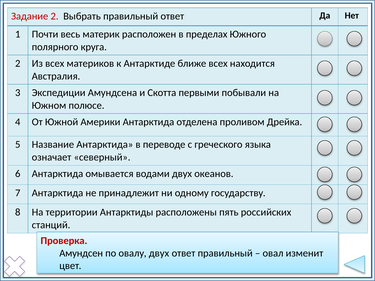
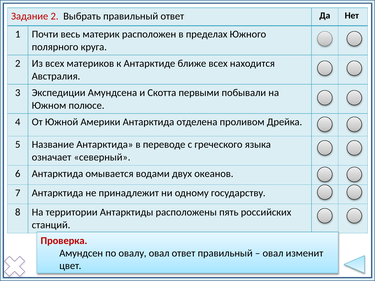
овалу двух: двух -> овал (159, 254)
